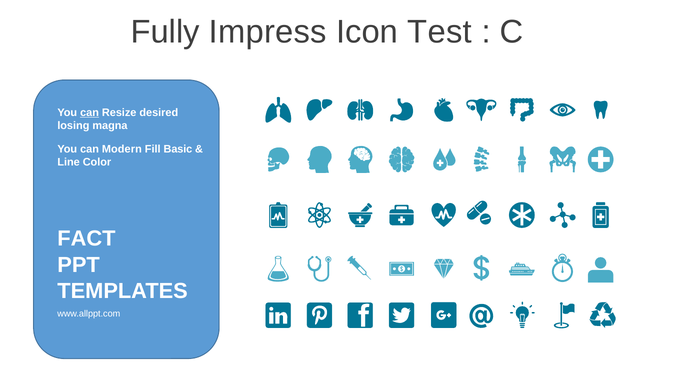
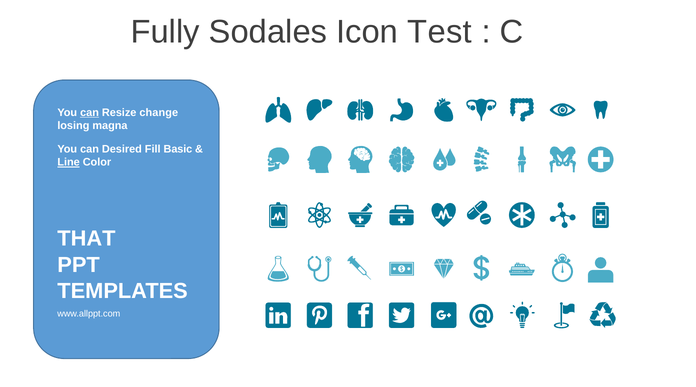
Impress: Impress -> Sodales (268, 32)
desired: desired -> change (159, 112)
Modern: Modern -> Desired (122, 149)
Line underline: none -> present (69, 162)
FACT: FACT -> THAT (86, 238)
